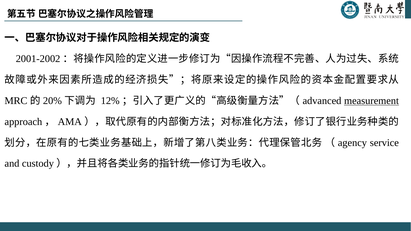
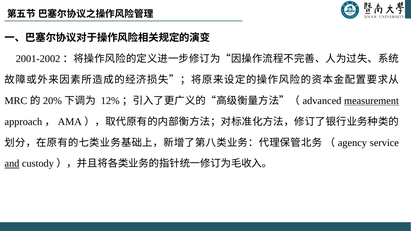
and underline: none -> present (12, 164)
